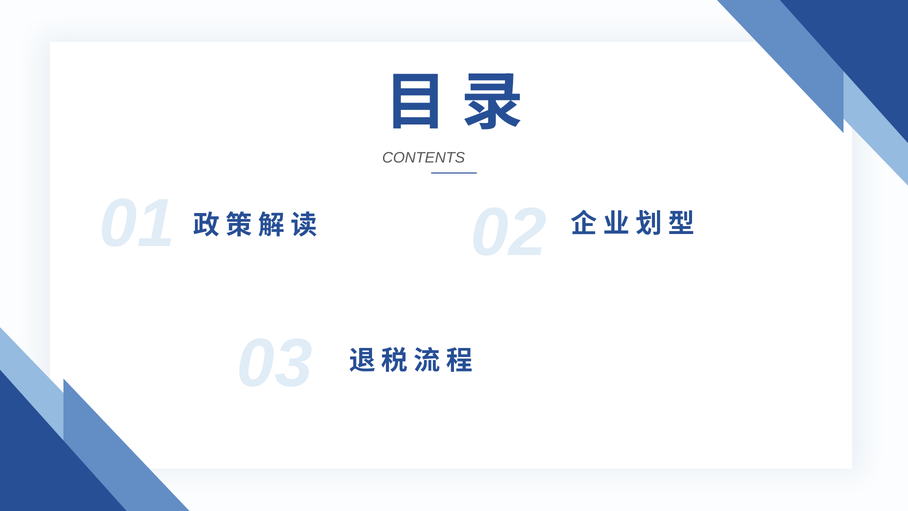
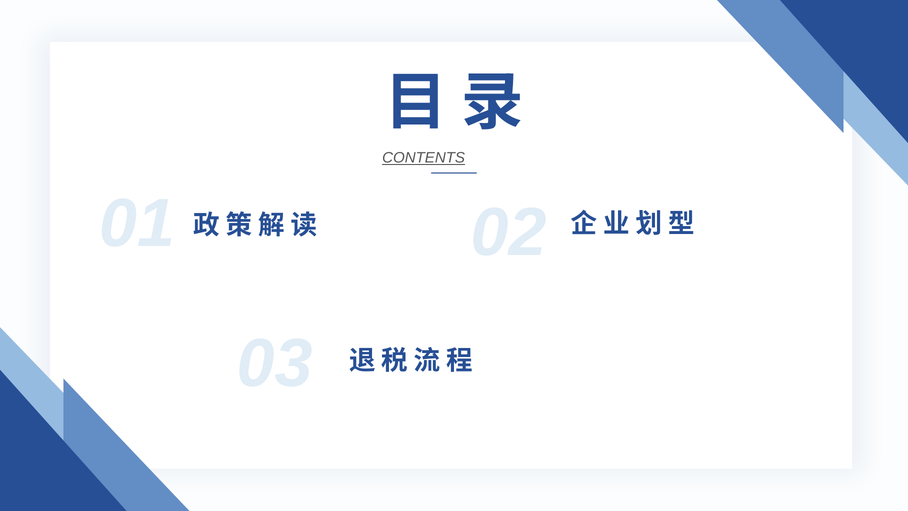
CONTENTS underline: none -> present (424, 158)
